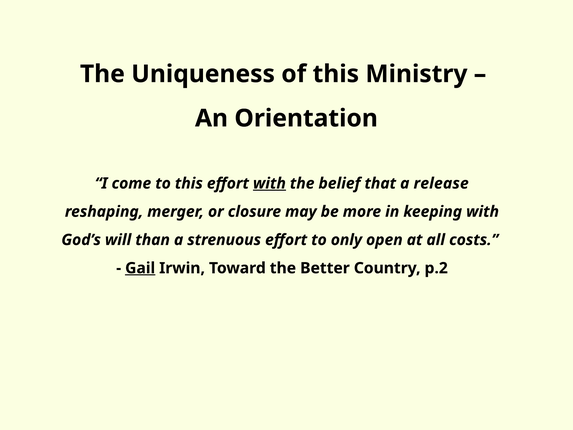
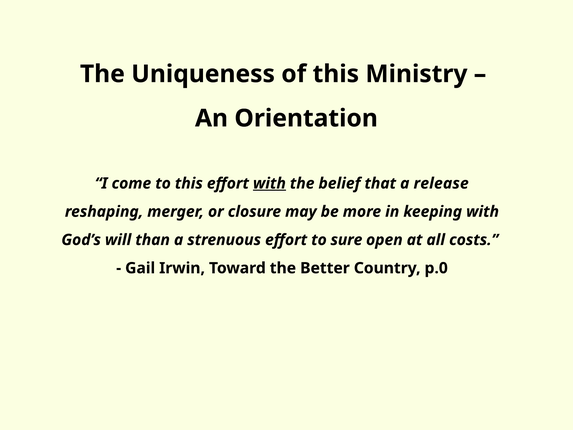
only: only -> sure (346, 240)
Gail underline: present -> none (140, 268)
p.2: p.2 -> p.0 (436, 268)
